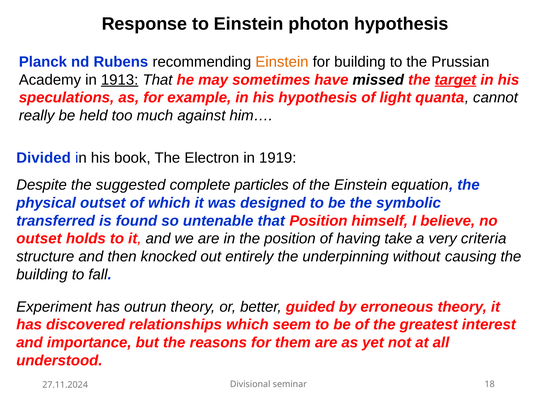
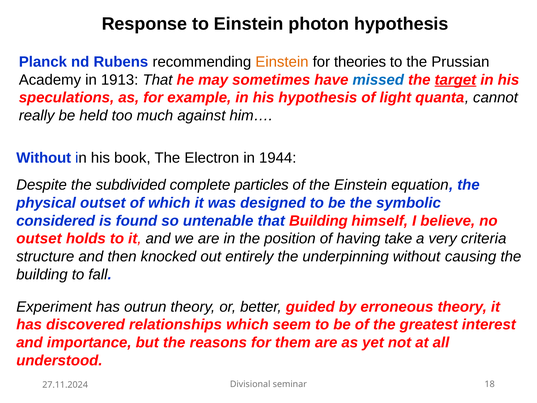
for building: building -> theories (360, 62)
1913 underline: present -> none (120, 80)
missed colour: black -> blue (378, 80)
Divided: Divided -> Without (44, 158)
1919: 1919 -> 1944 (278, 158)
suggested: suggested -> subdivided (131, 185)
transferred: transferred -> considered (56, 221)
that Position: Position -> Building (318, 221)
